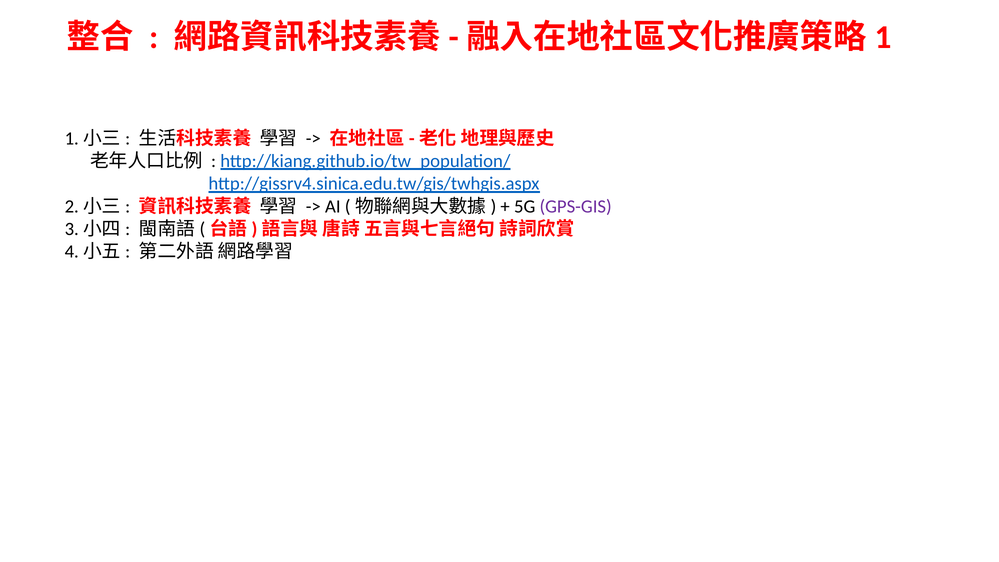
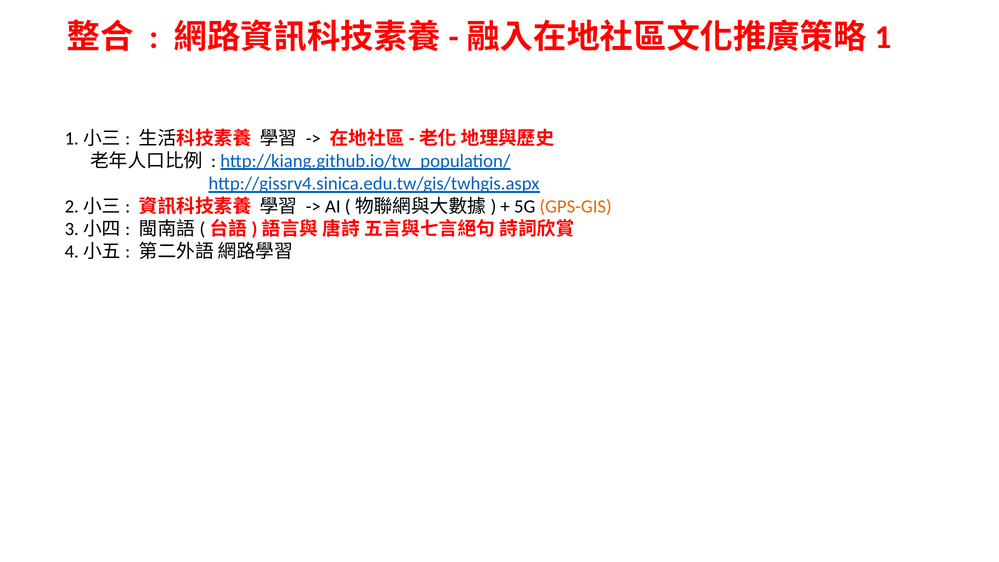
GPS-GIS colour: purple -> orange (576, 207)
